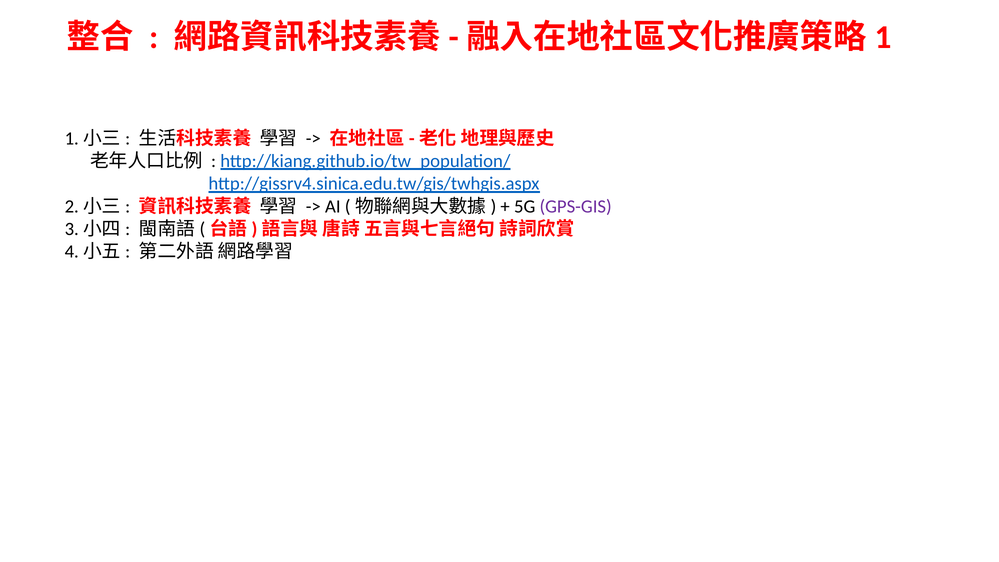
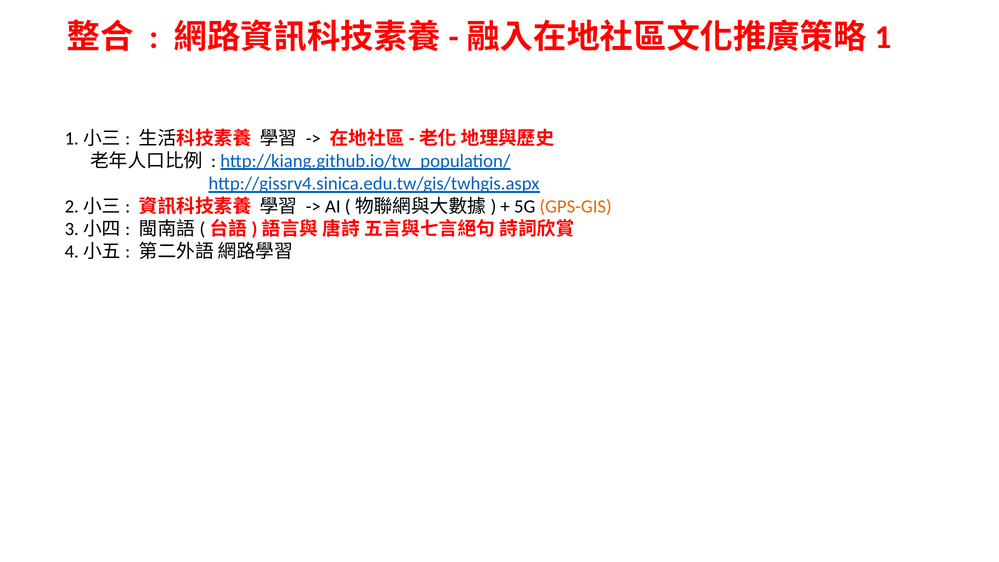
GPS-GIS colour: purple -> orange (576, 207)
